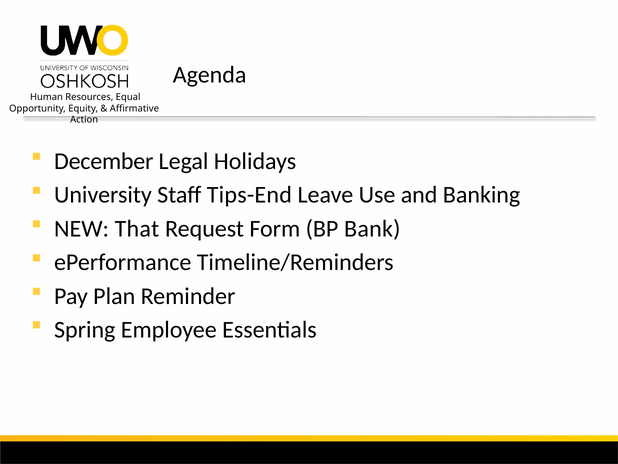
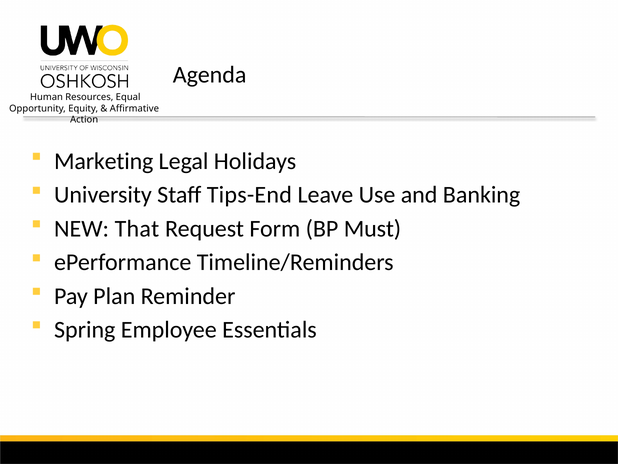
December: December -> Marketing (104, 161)
Bank: Bank -> Must (372, 229)
